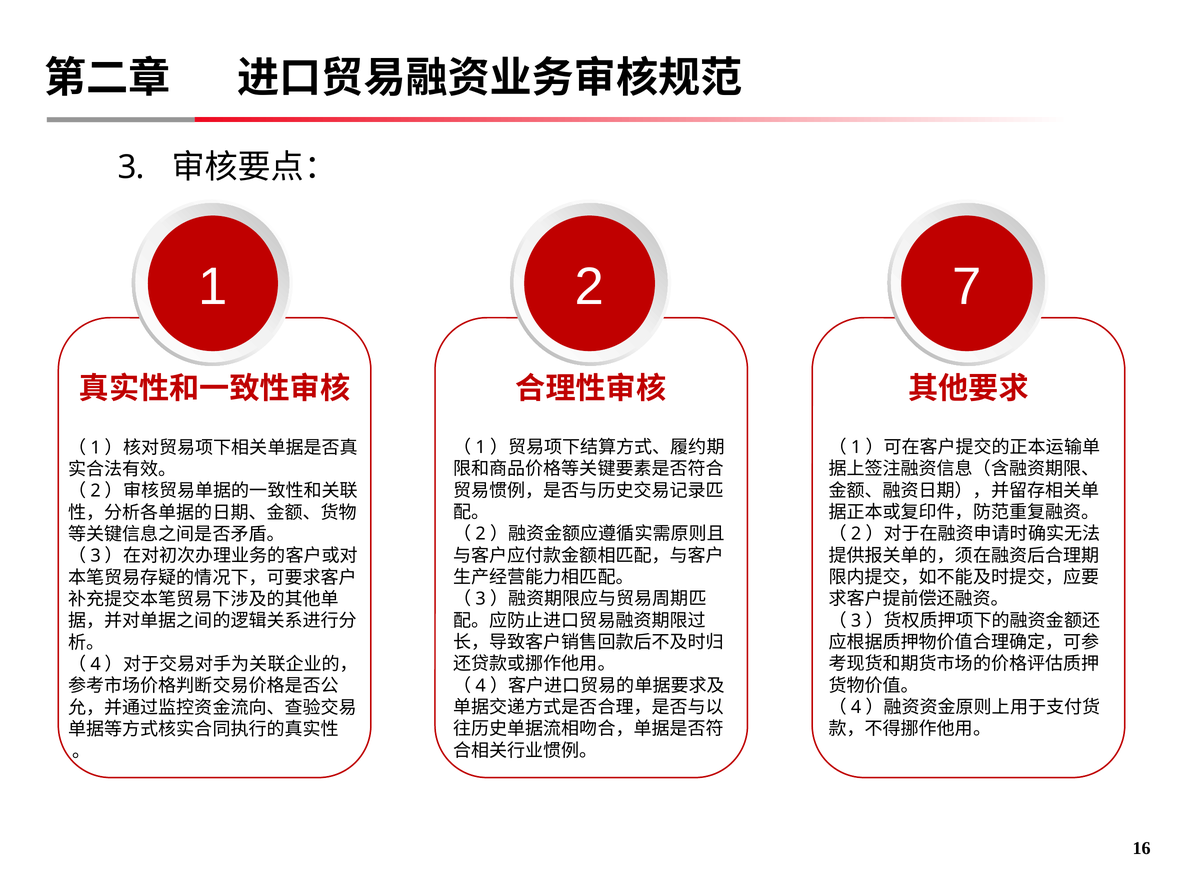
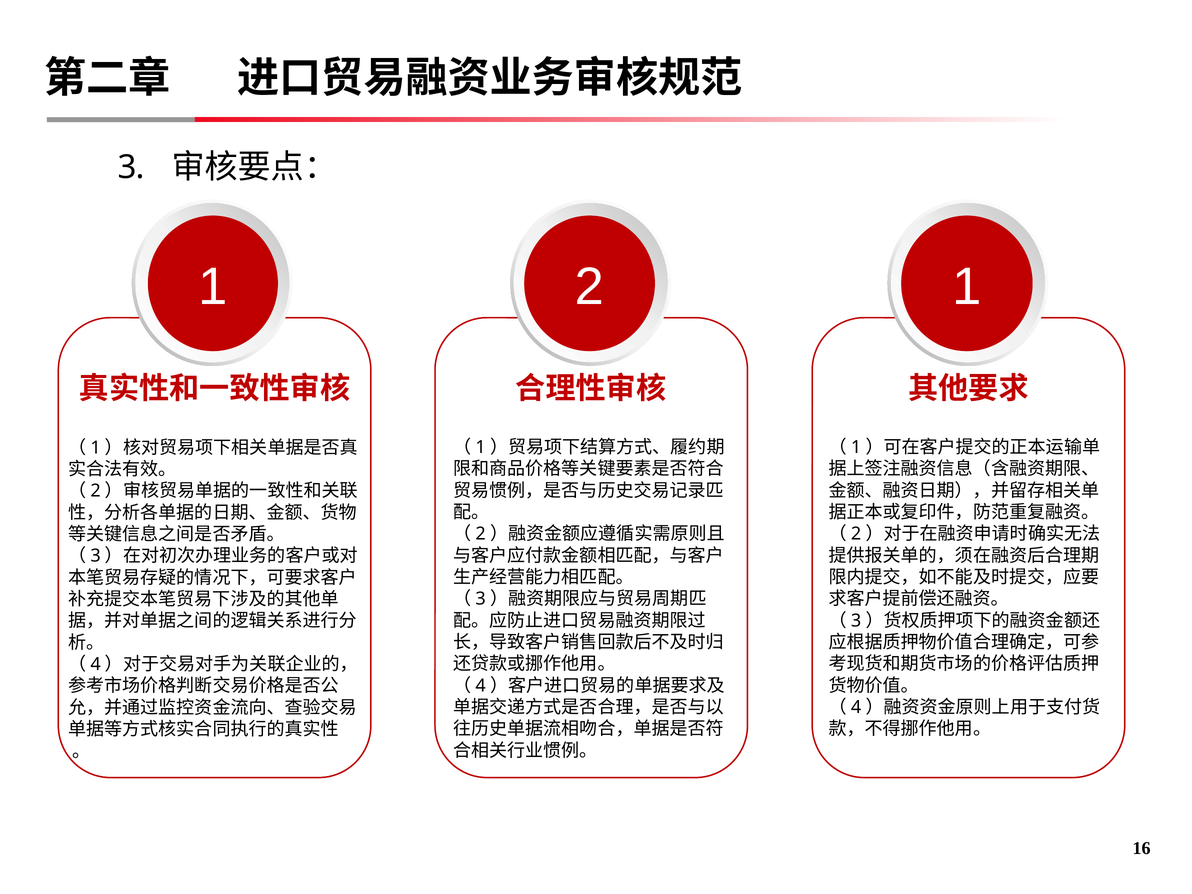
2 7: 7 -> 1 (967, 287)
